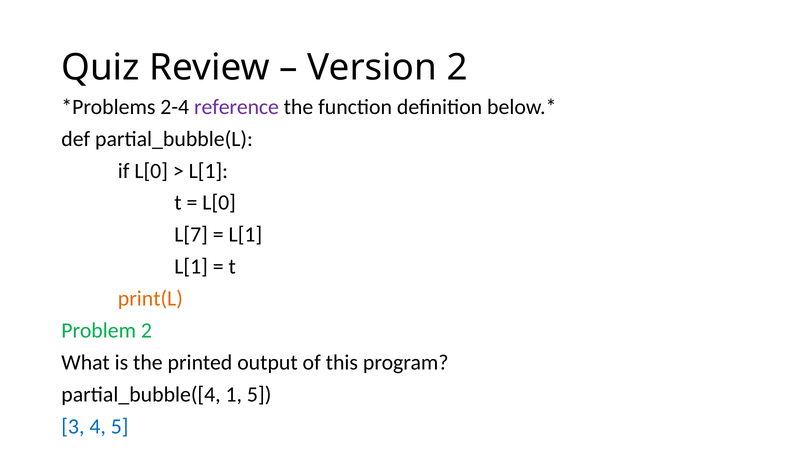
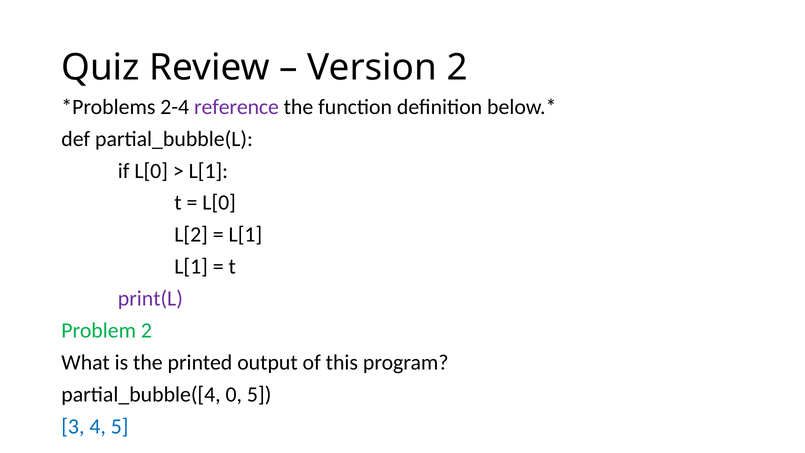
L[7: L[7 -> L[2 (191, 235)
print(L colour: orange -> purple (150, 298)
1: 1 -> 0 (234, 394)
